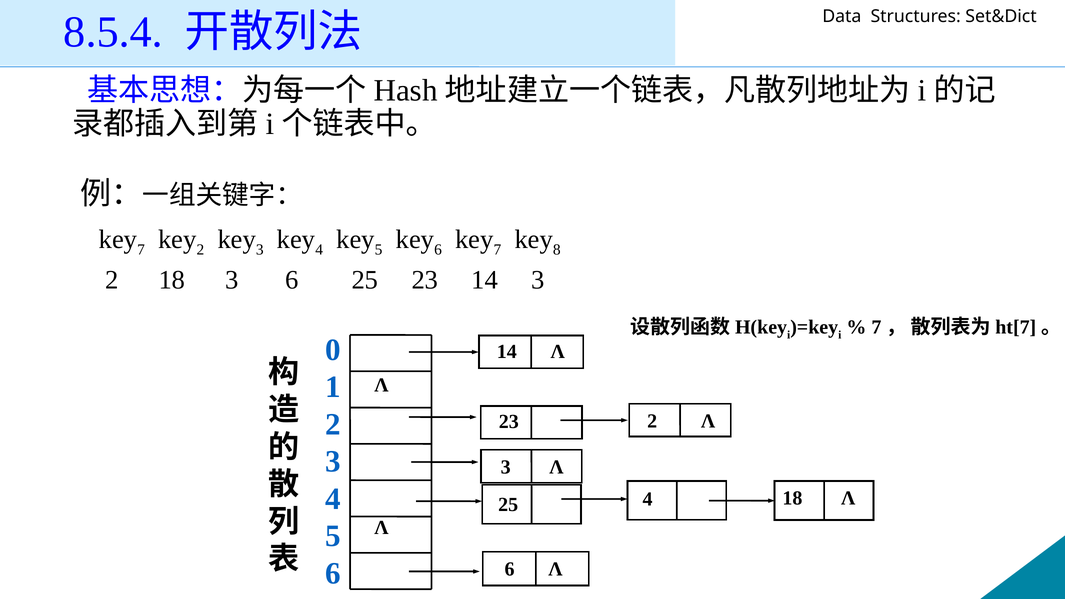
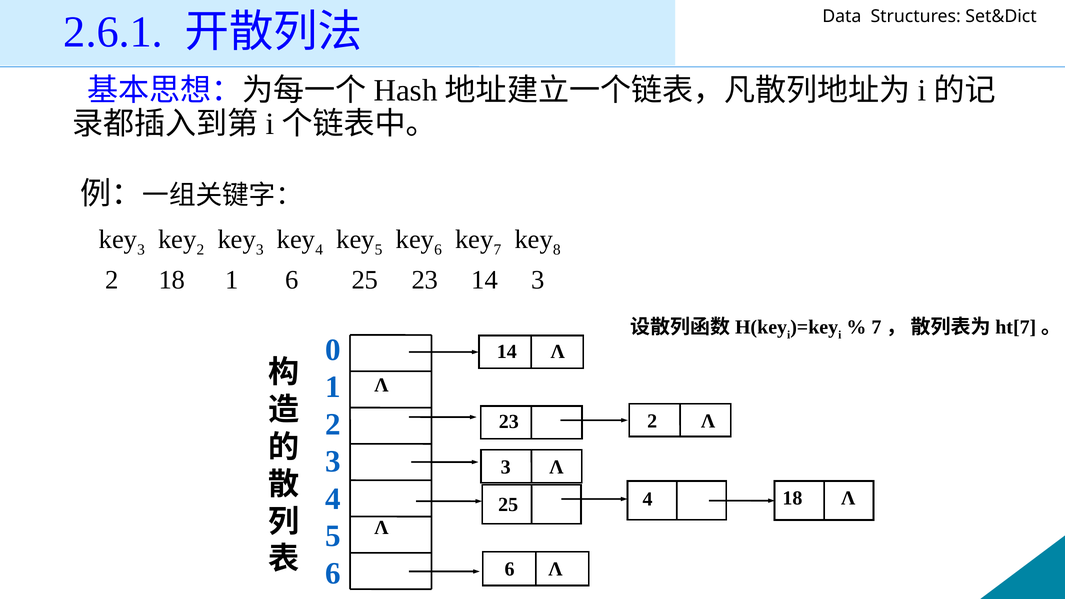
8.5.4: 8.5.4 -> 2.6.1 (113, 32)
7: 7 -> 3 (141, 250)
18 3: 3 -> 1 (232, 280)
